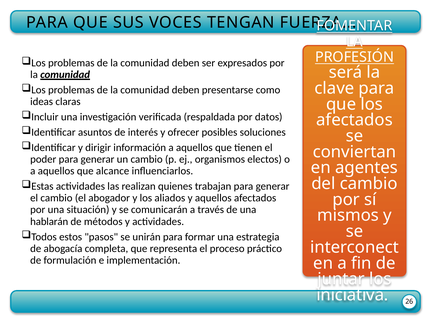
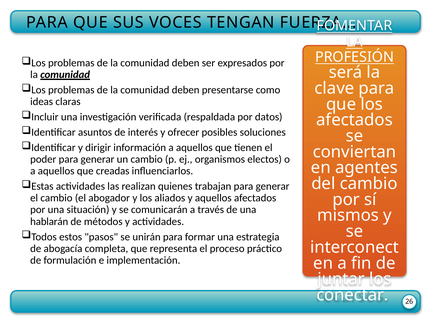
alcance: alcance -> creadas (113, 171)
iniciativa: iniciativa -> conectar (352, 295)
